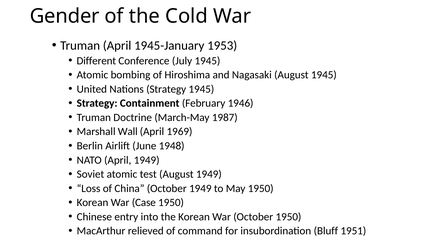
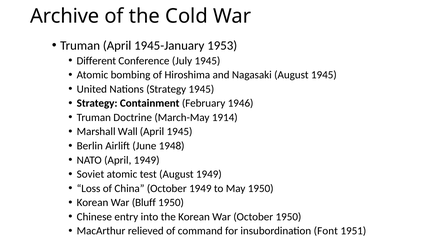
Gender: Gender -> Archive (65, 16)
1987: 1987 -> 1914 (225, 117)
April 1969: 1969 -> 1945 (180, 132)
Case: Case -> Bluff (144, 203)
Bluff: Bluff -> Font (326, 231)
